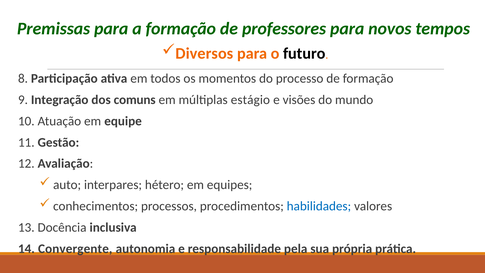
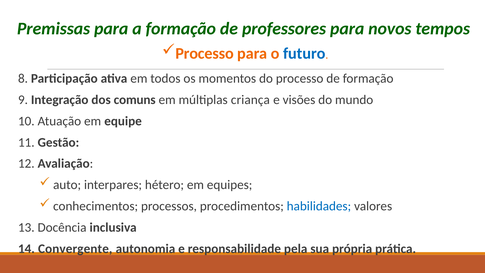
Diversos: Diversos -> Processo (205, 53)
futuro colour: black -> blue (304, 53)
estágio: estágio -> criança (250, 100)
